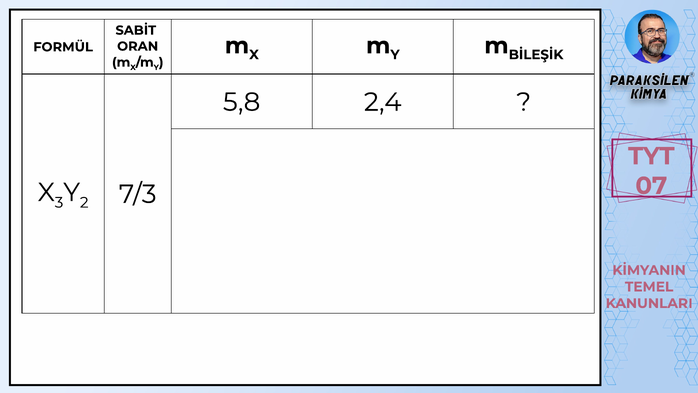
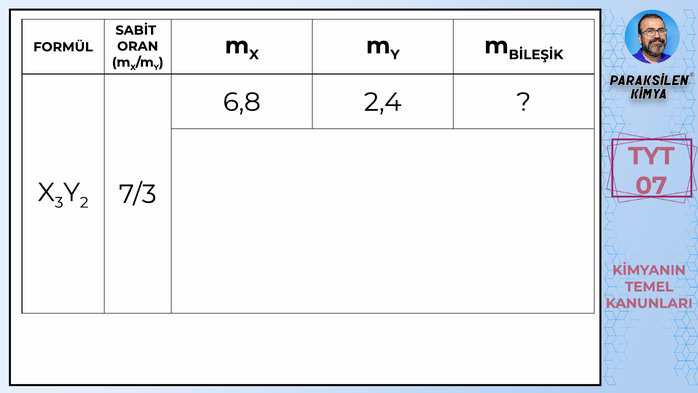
5,8: 5,8 -> 6,8 (242, 102)
